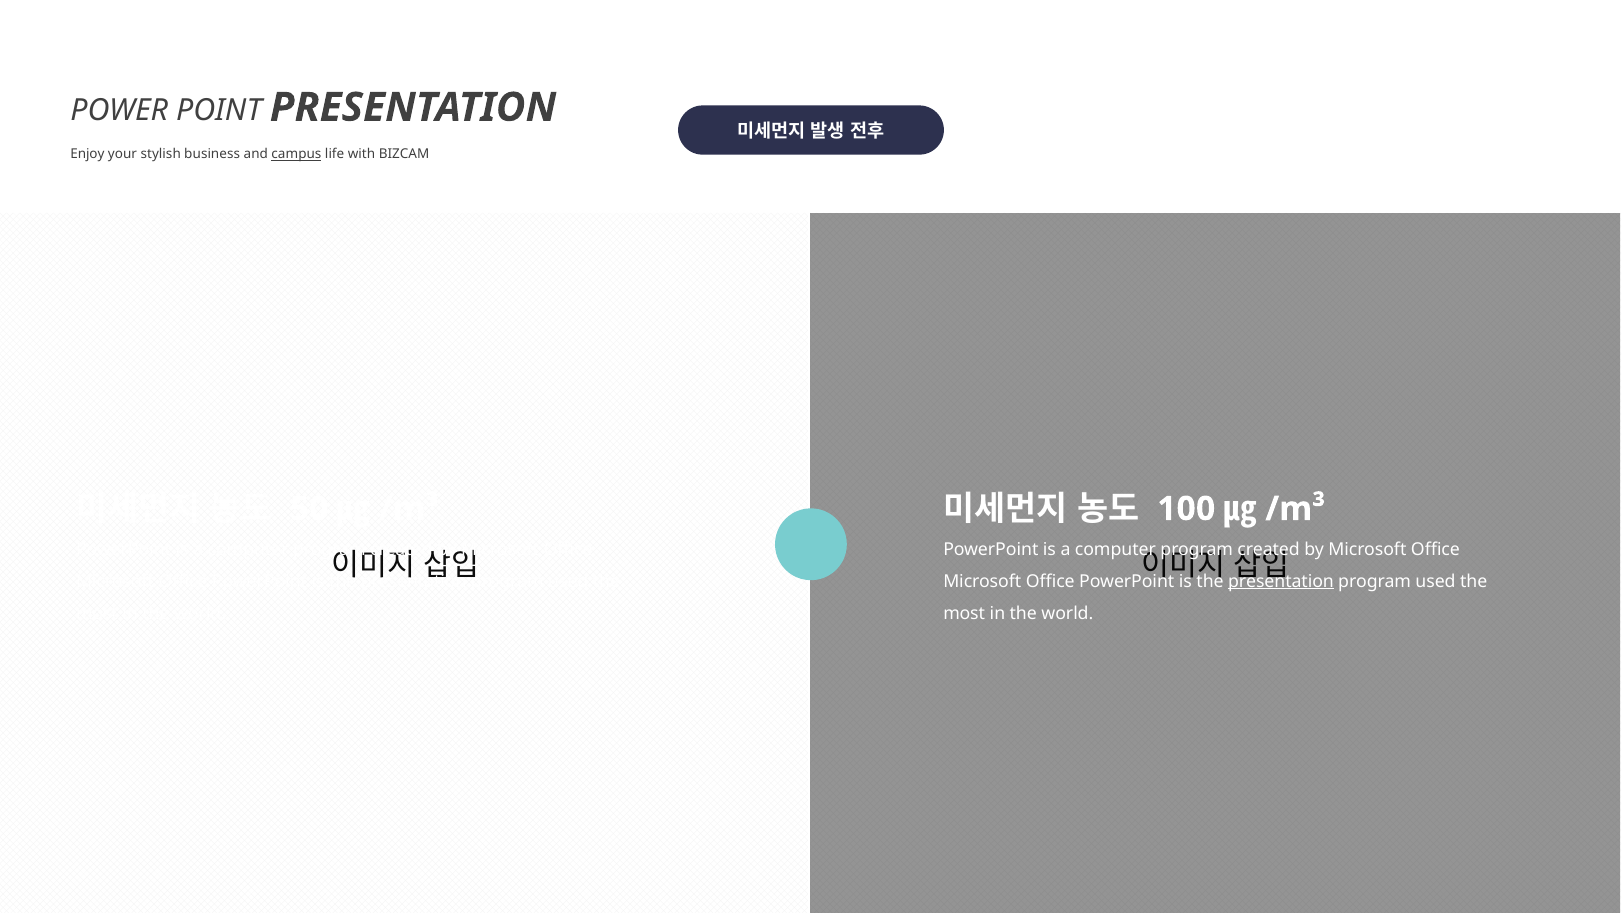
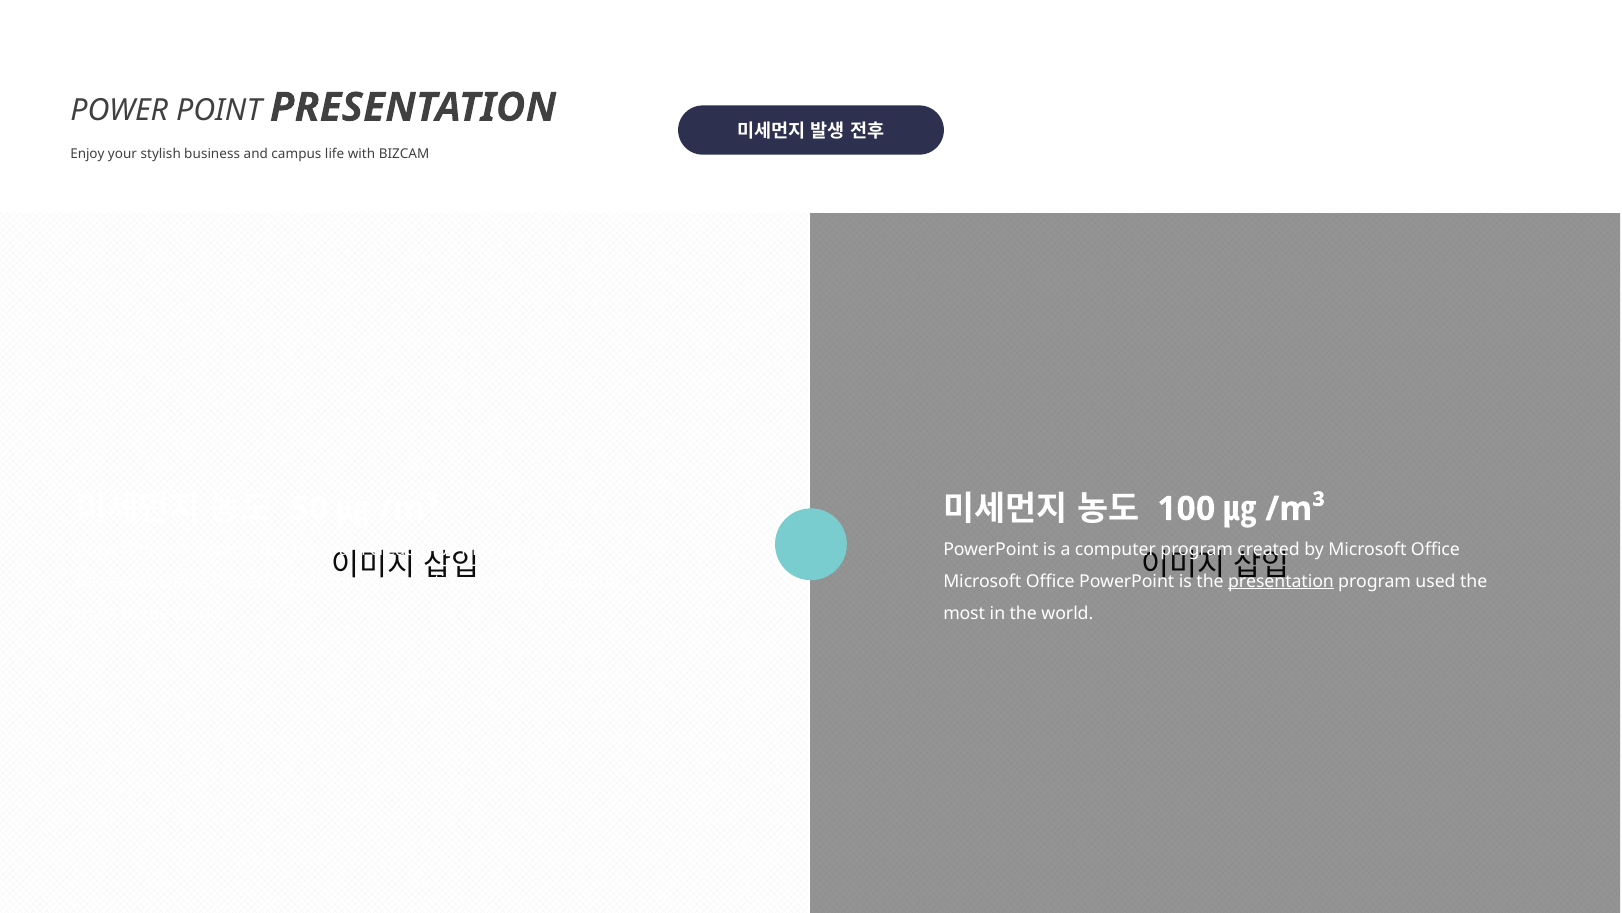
campus underline: present -> none (296, 154)
